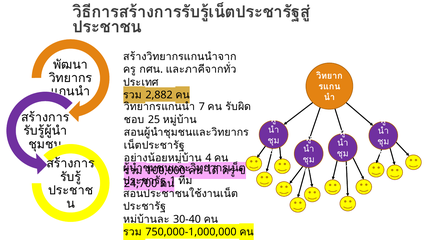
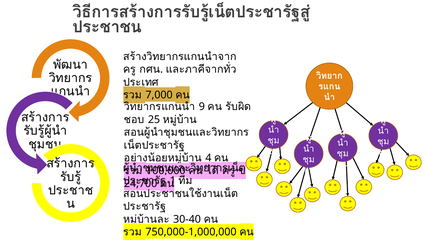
2,882: 2,882 -> 7,000 (159, 95)
7: 7 -> 9 (202, 107)
